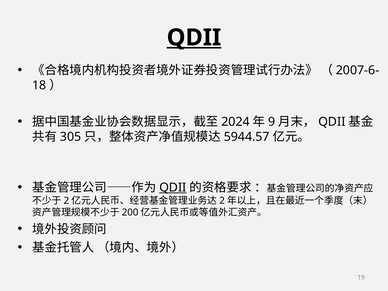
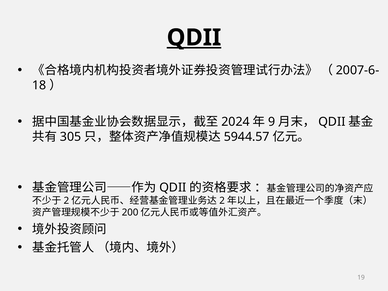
QDII underline: present -> none (173, 188)
